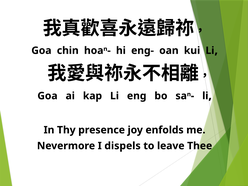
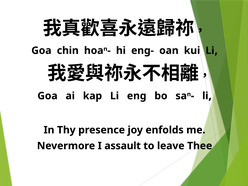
dispels: dispels -> assault (123, 146)
